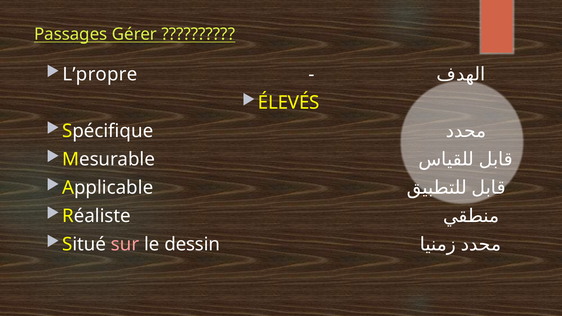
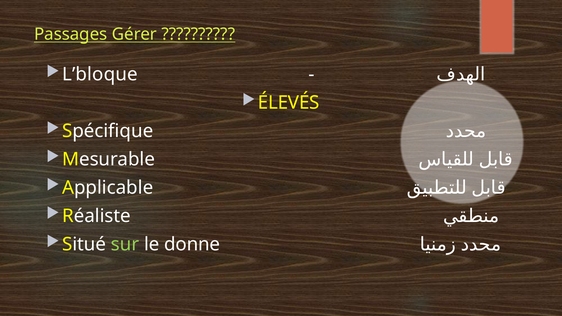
L’propre: L’propre -> L’bloque (100, 74)
sur colour: pink -> light green (125, 244)
dessin: dessin -> donne (192, 244)
